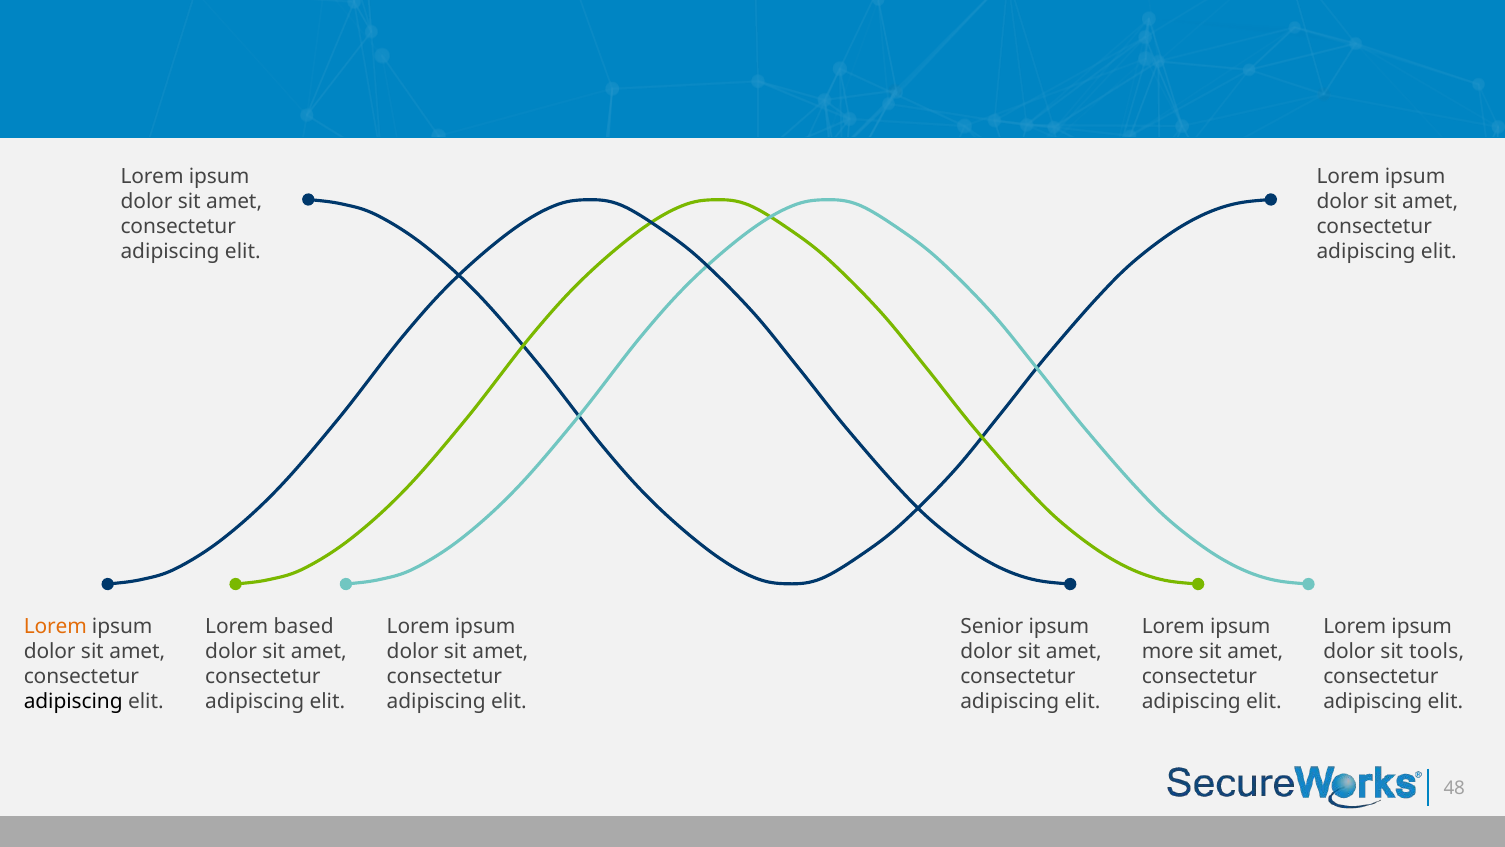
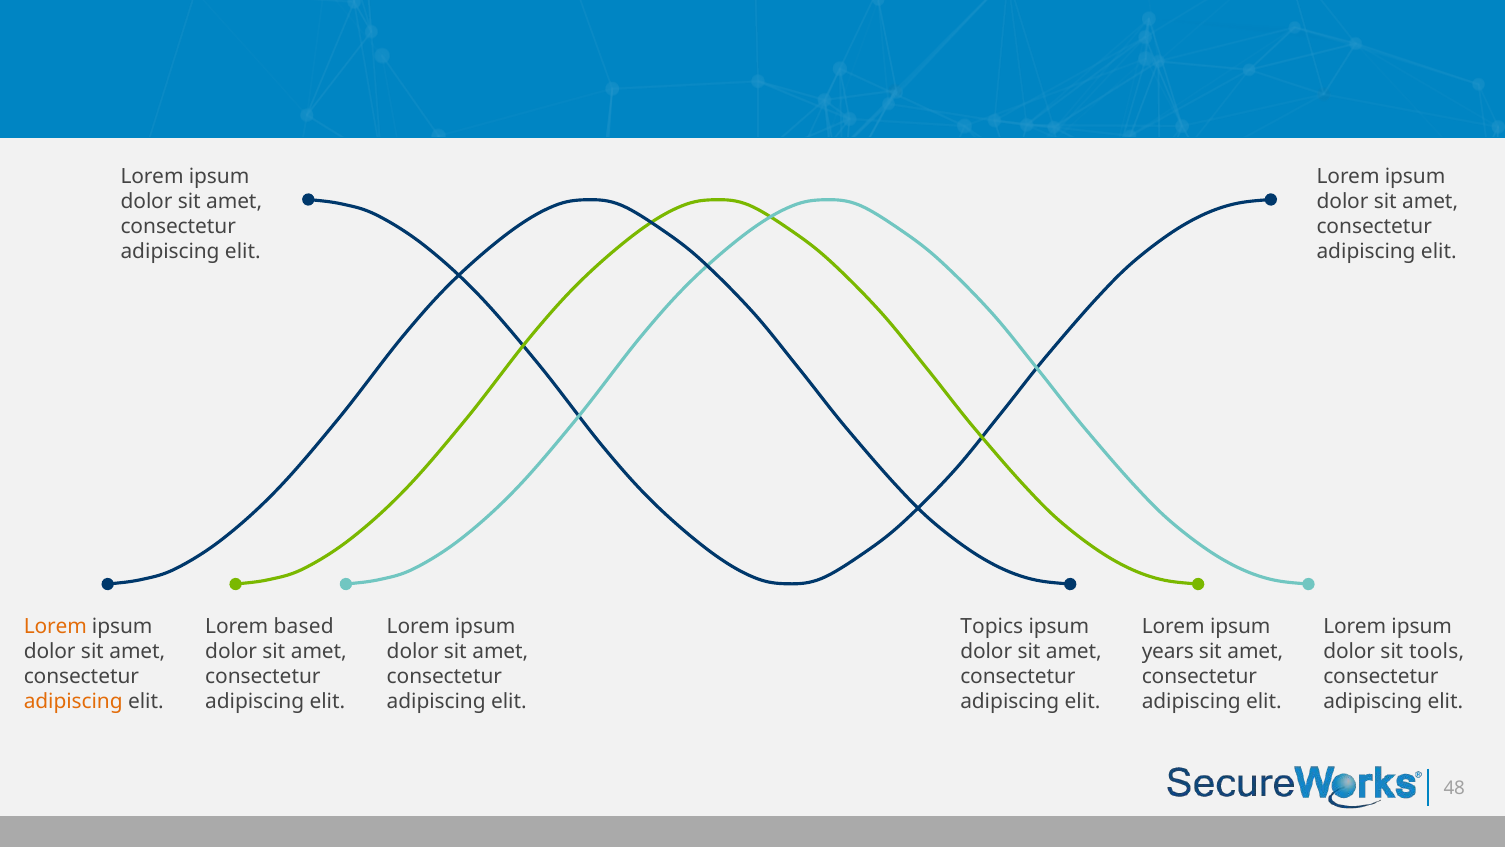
Senior: Senior -> Topics (992, 626)
more: more -> years (1168, 651)
adipiscing colour: black -> orange (73, 701)
